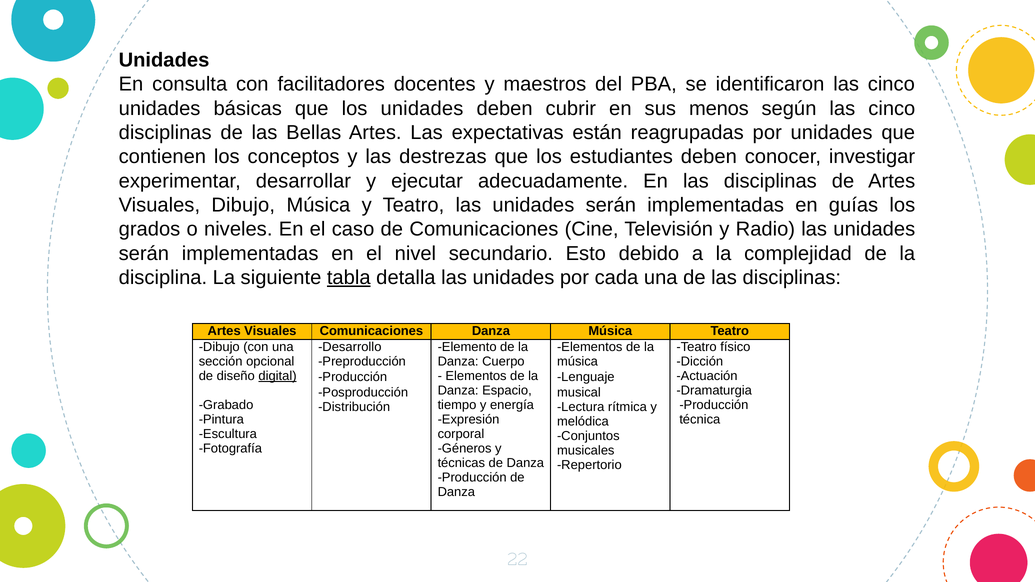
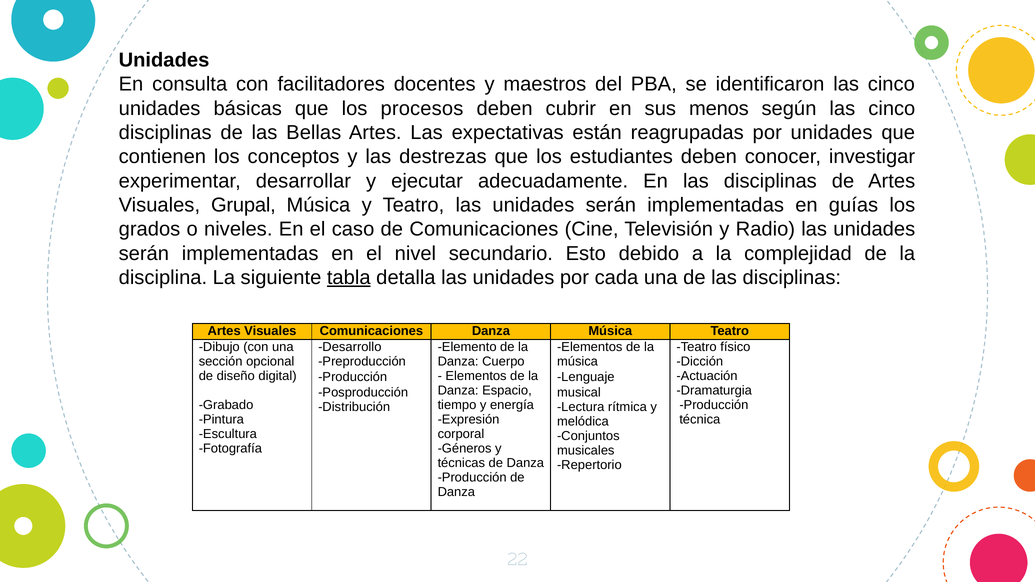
los unidades: unidades -> procesos (422, 109)
Visuales Dibujo: Dibujo -> Grupal (243, 205)
digital underline: present -> none (278, 376)
